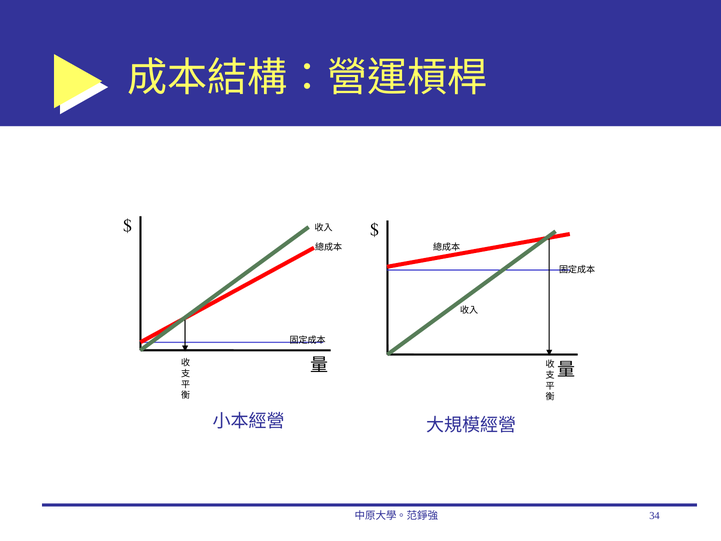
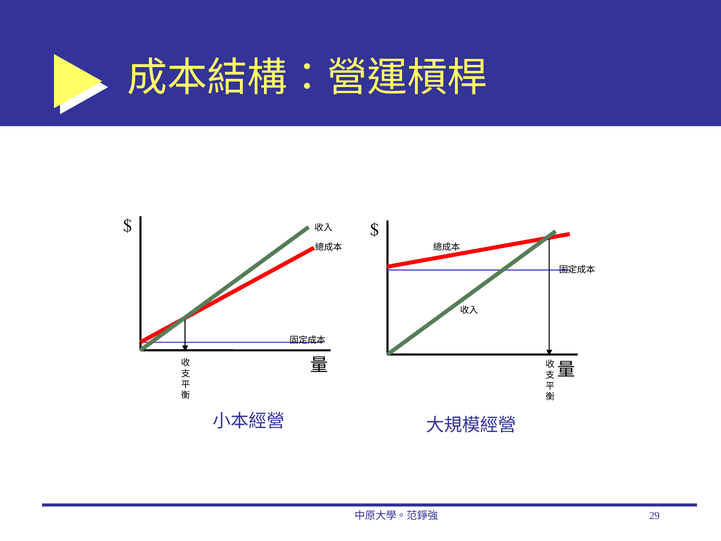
34: 34 -> 29 (654, 515)
